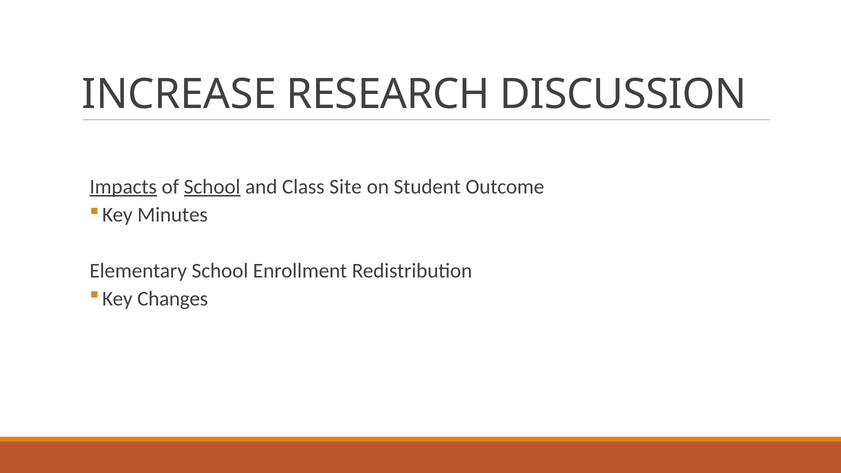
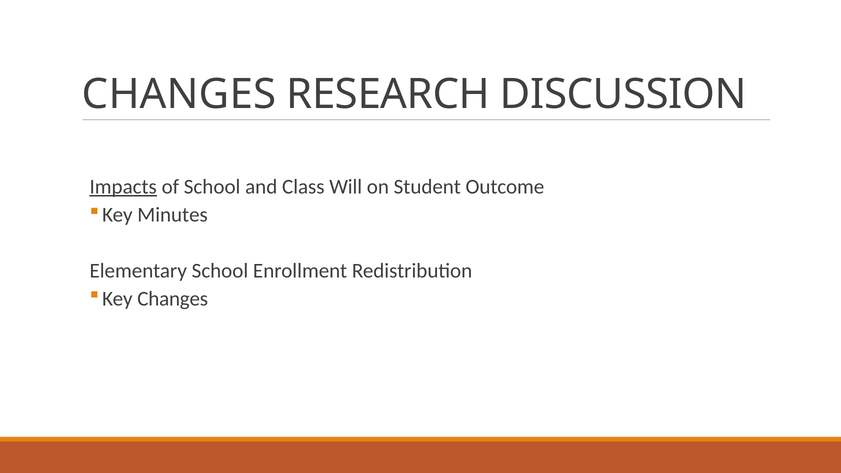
INCREASE: INCREASE -> CHANGES (179, 94)
School underline: present -> none (212, 187)
Site: Site -> Will (346, 187)
